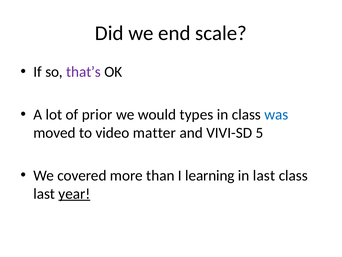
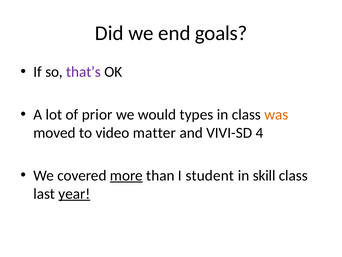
scale: scale -> goals (221, 33)
was colour: blue -> orange (276, 114)
5: 5 -> 4 (259, 133)
more underline: none -> present (126, 175)
learning: learning -> student (210, 175)
in last: last -> skill (264, 175)
